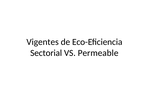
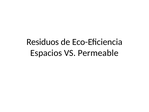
Vigentes: Vigentes -> Residuos (43, 42)
Sectorial: Sectorial -> Espacios (46, 53)
